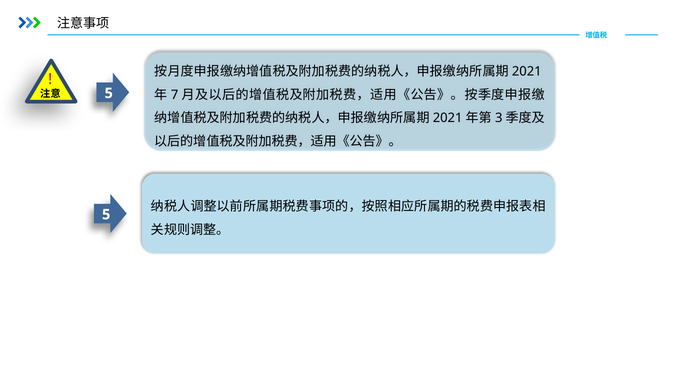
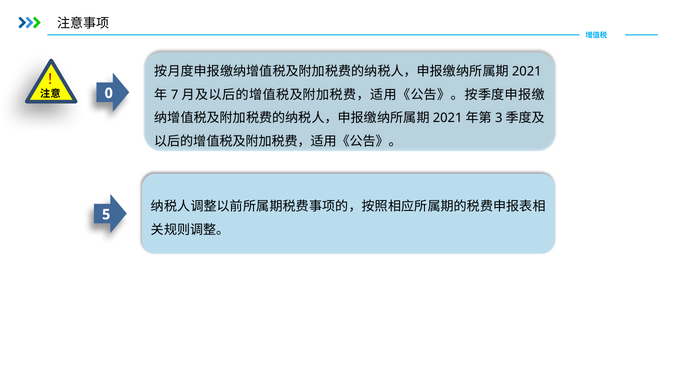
5: 5 -> 0 (109, 93)
